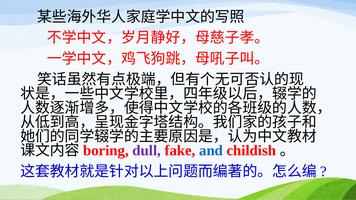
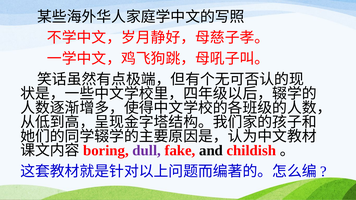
and colour: blue -> black (211, 151)
